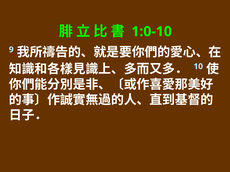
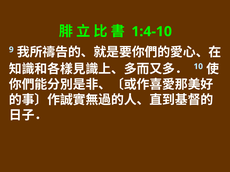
1:0-10: 1:0-10 -> 1:4-10 (152, 32)
